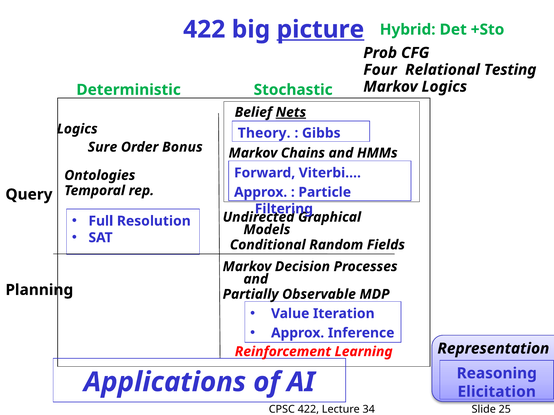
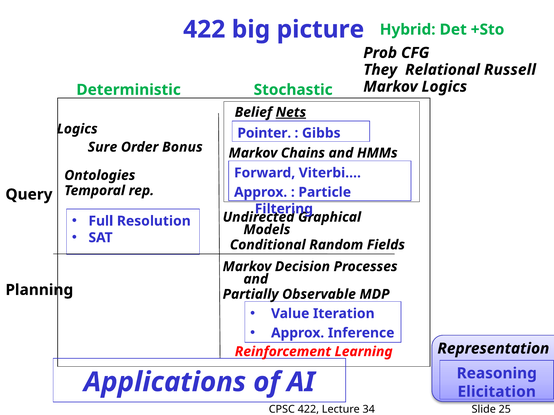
picture underline: present -> none (320, 29)
Four: Four -> They (380, 70)
Testing: Testing -> Russell (510, 70)
Theory: Theory -> Pointer (264, 133)
